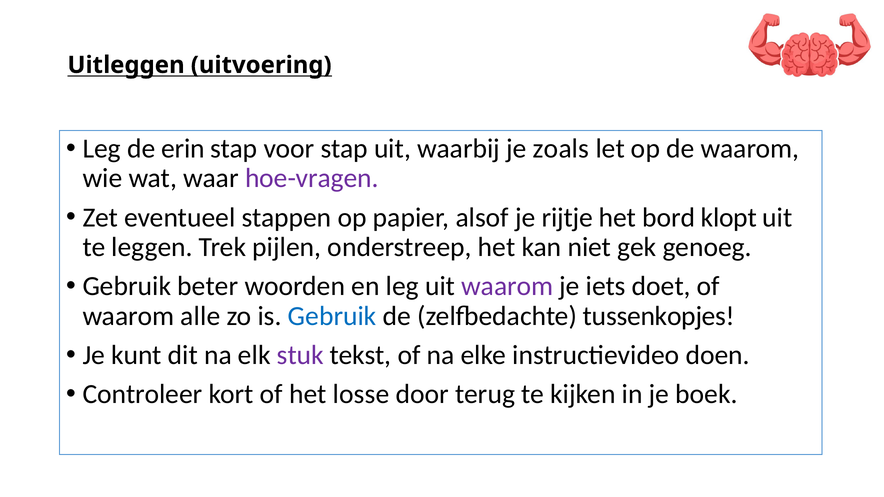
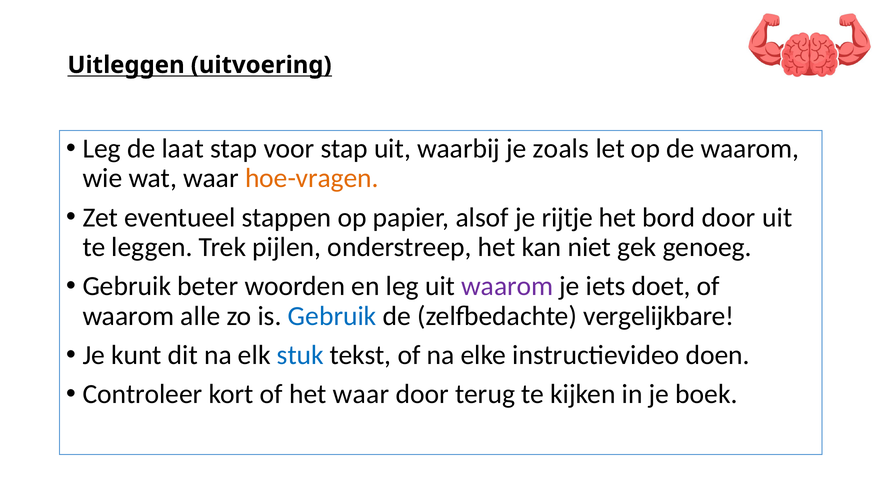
erin: erin -> laat (183, 149)
hoe-vragen colour: purple -> orange (312, 178)
bord klopt: klopt -> door (729, 218)
tussenkopjes: tussenkopjes -> vergelijkbare (659, 316)
stuk colour: purple -> blue (300, 355)
het losse: losse -> waar (361, 394)
